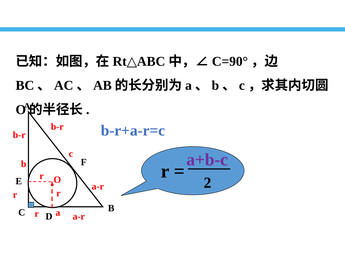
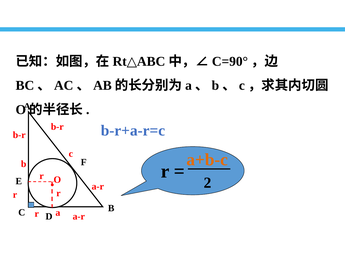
a+b-c colour: purple -> orange (207, 160)
